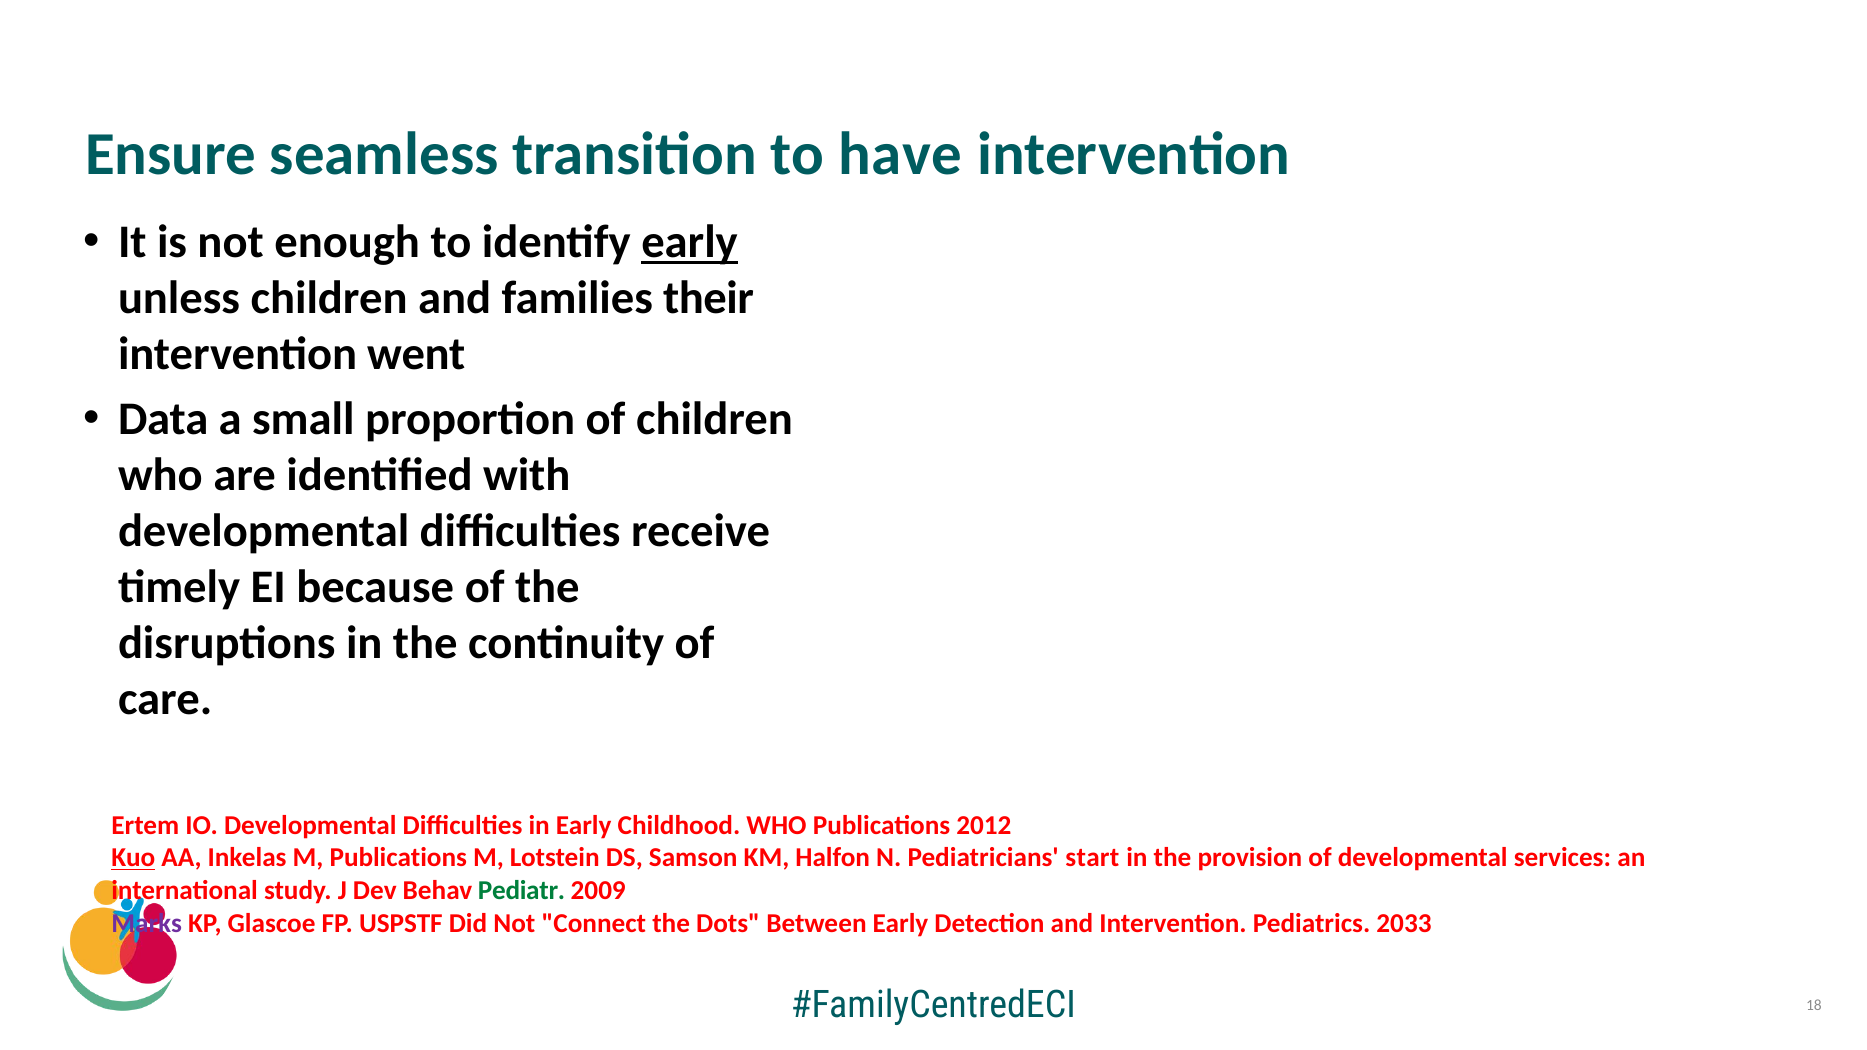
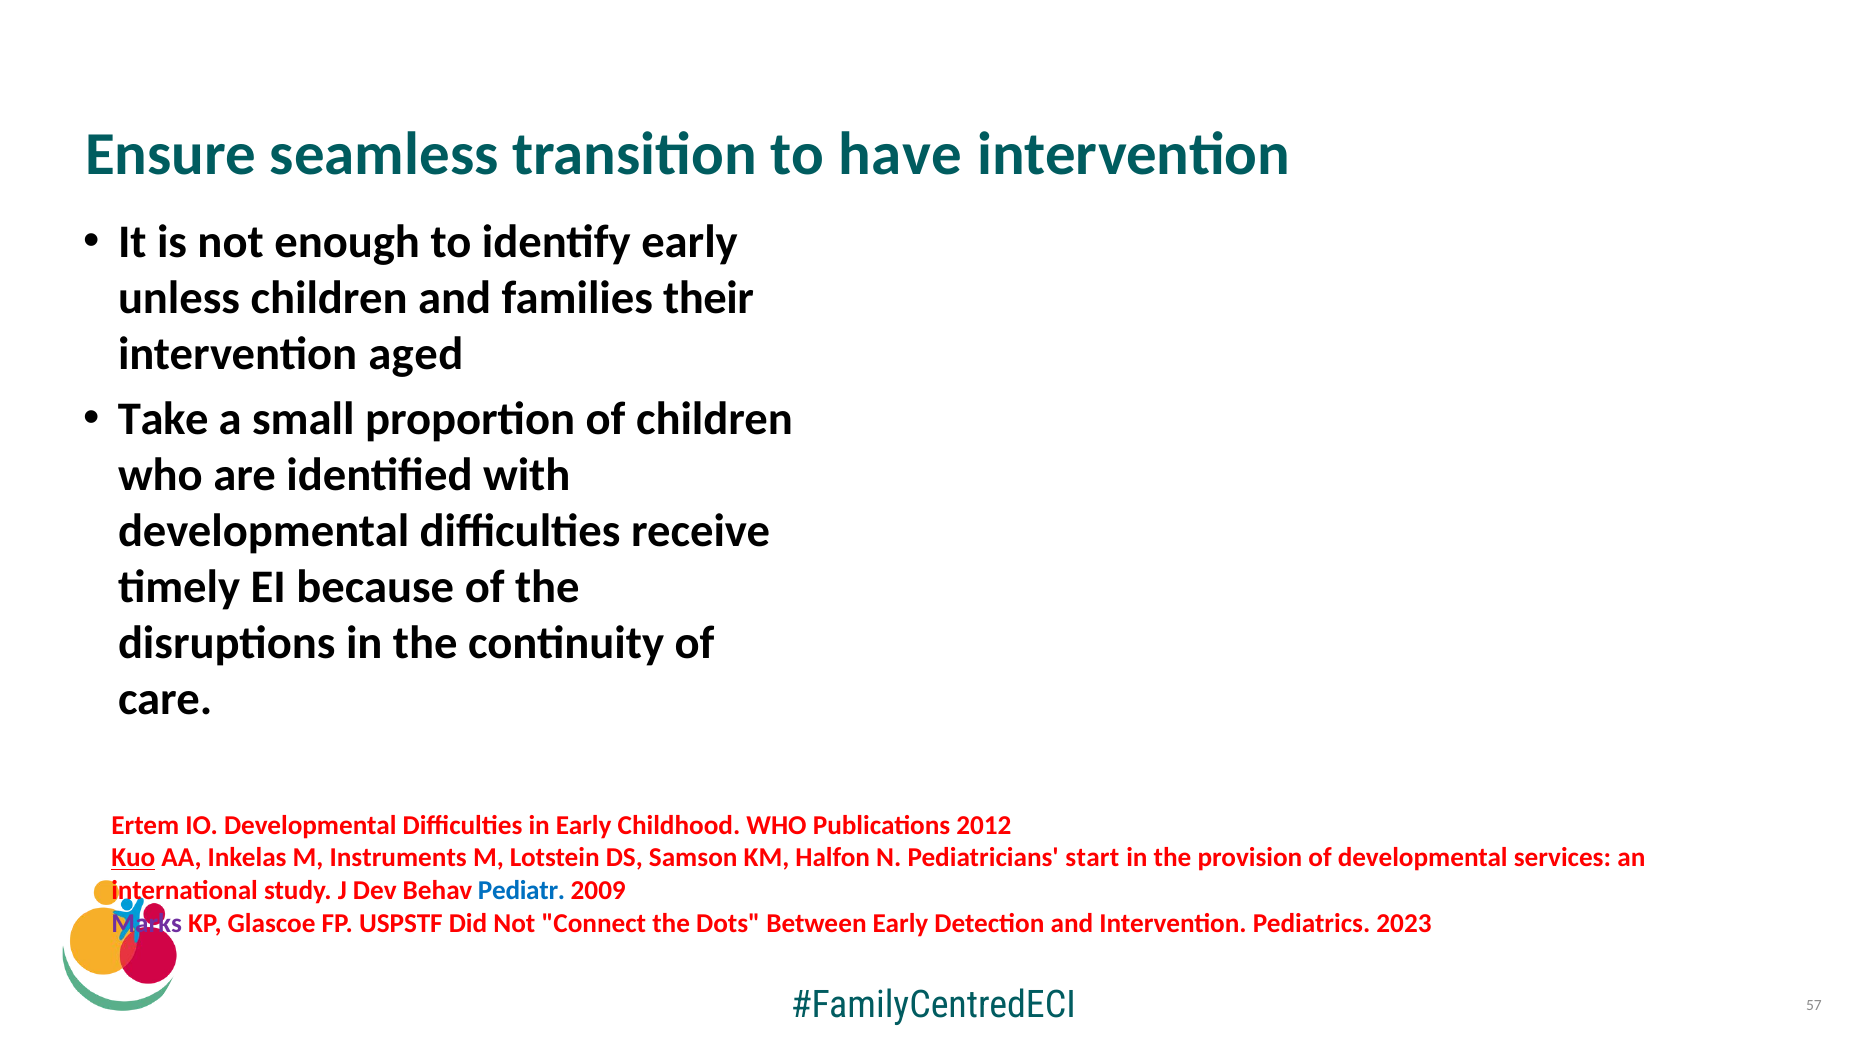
early underline: present -> none (690, 242)
went: went -> aged (416, 354)
Data: Data -> Take (163, 420)
M Publications: Publications -> Instruments (398, 858)
Pediatr colour: green -> blue (522, 891)
2033: 2033 -> 2023 (1404, 923)
18: 18 -> 57 (1814, 1006)
